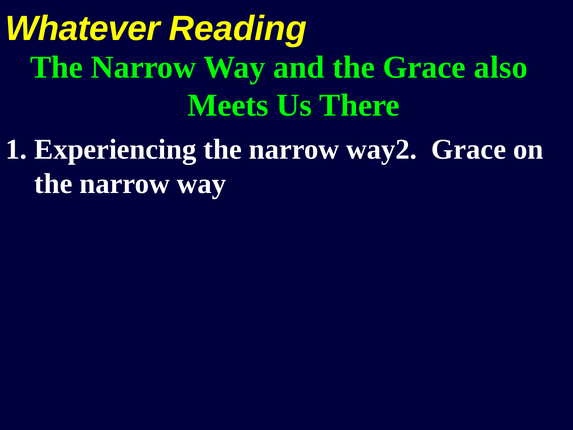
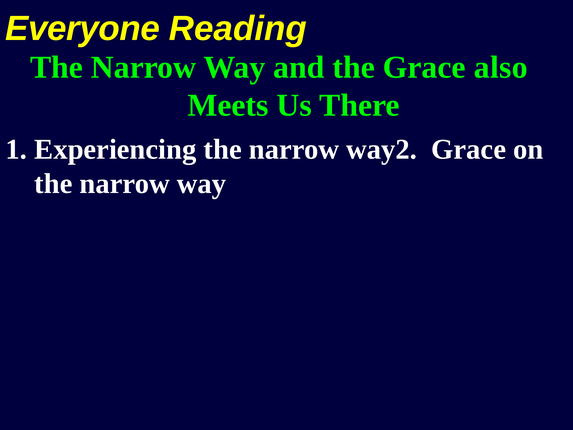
Whatever: Whatever -> Everyone (83, 29)
